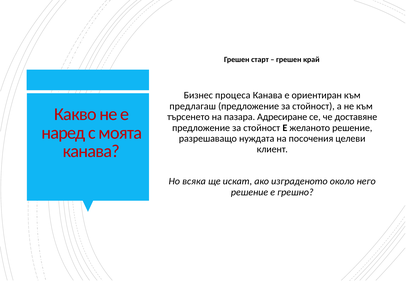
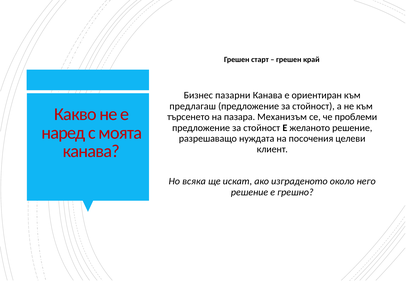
процеса: процеса -> пазарни (233, 95)
Адресиране: Адресиране -> Механизъм (282, 117)
доставяне: доставяне -> проблеми (356, 117)
